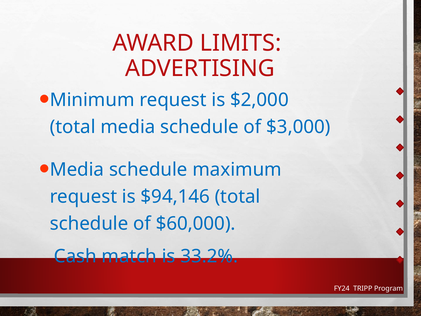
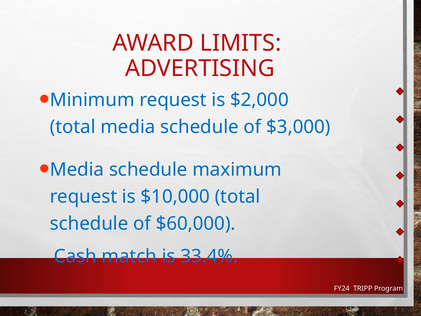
$94,146: $94,146 -> $10,000 (175, 196)
33.2%: 33.2% -> 33.4% (209, 256)
